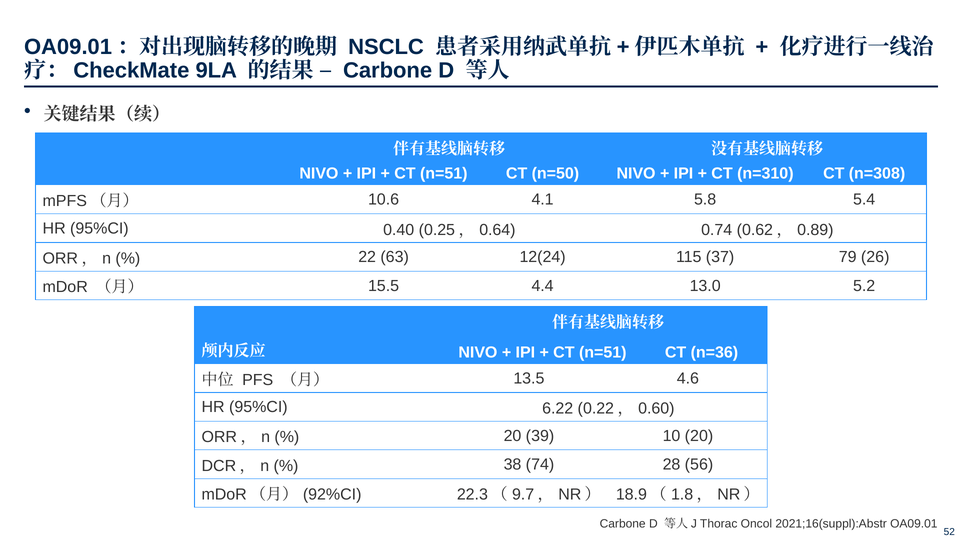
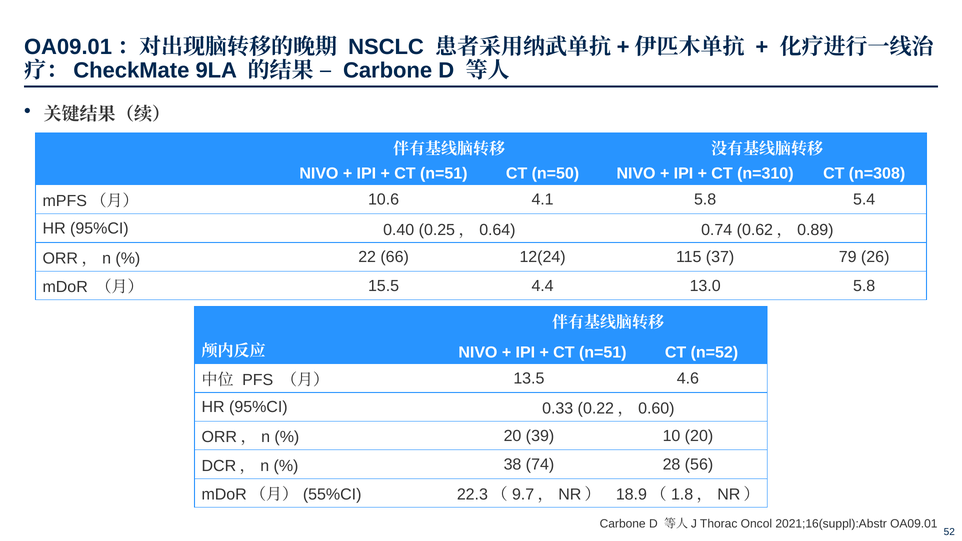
63: 63 -> 66 (395, 257)
13.0 5.2: 5.2 -> 5.8 (864, 286)
n=36: n=36 -> n=52 (714, 352)
6.22: 6.22 -> 0.33 (558, 409)
92%CI: 92%CI -> 55%CI (332, 495)
